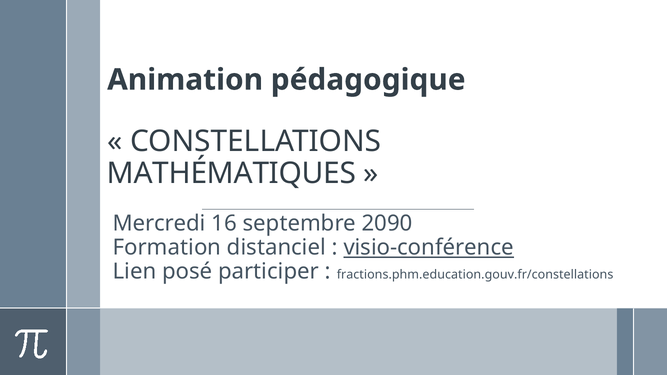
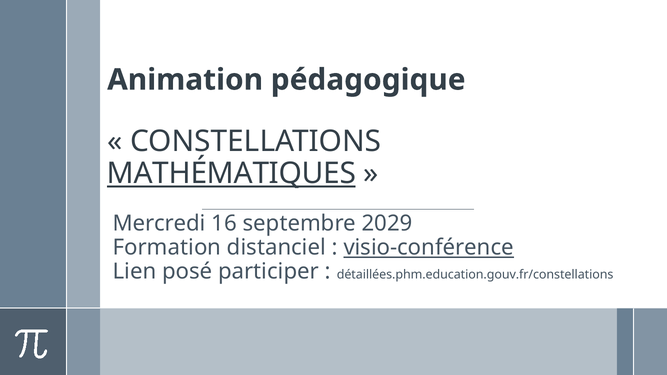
MATHÉMATIQUES underline: none -> present (231, 174)
2090: 2090 -> 2029 (387, 224)
fractions.phm.education.gouv.fr/constellations: fractions.phm.education.gouv.fr/constellations -> détaillées.phm.education.gouv.fr/constellations (475, 275)
